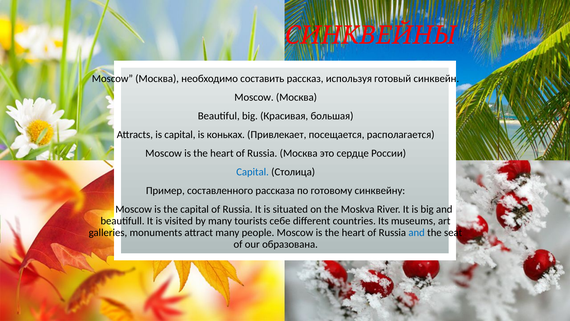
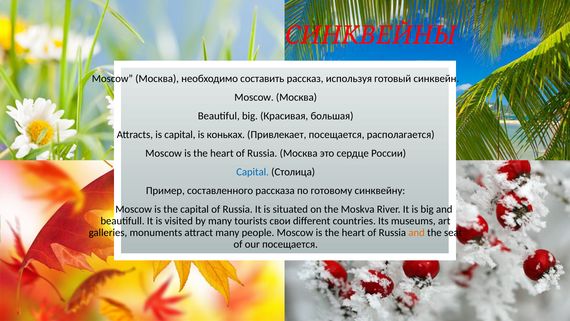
себе: себе -> свои (280, 221)
and colour: blue -> orange (417, 232)
our образована: образована -> посещается (290, 244)
